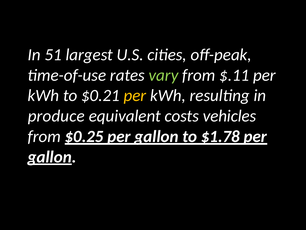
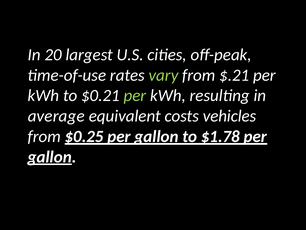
51: 51 -> 20 (53, 55)
$.11: $.11 -> $.21 (234, 75)
per colour: yellow -> light green (135, 95)
produce: produce -> average (56, 116)
